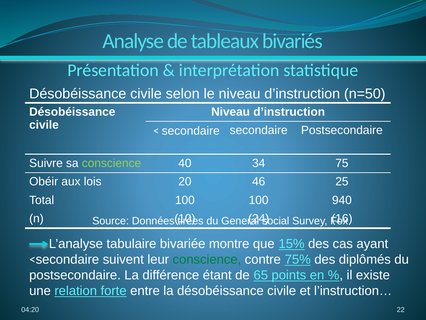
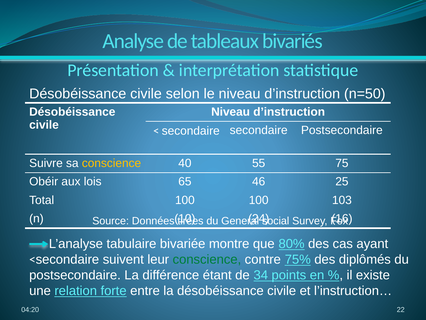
conscience colour: light green -> yellow (111, 163)
34: 34 -> 55 (259, 163)
20: 20 -> 65 (185, 181)
940: 940 -> 103 (342, 200)
15%: 15% -> 80% (292, 243)
65: 65 -> 34 (261, 275)
